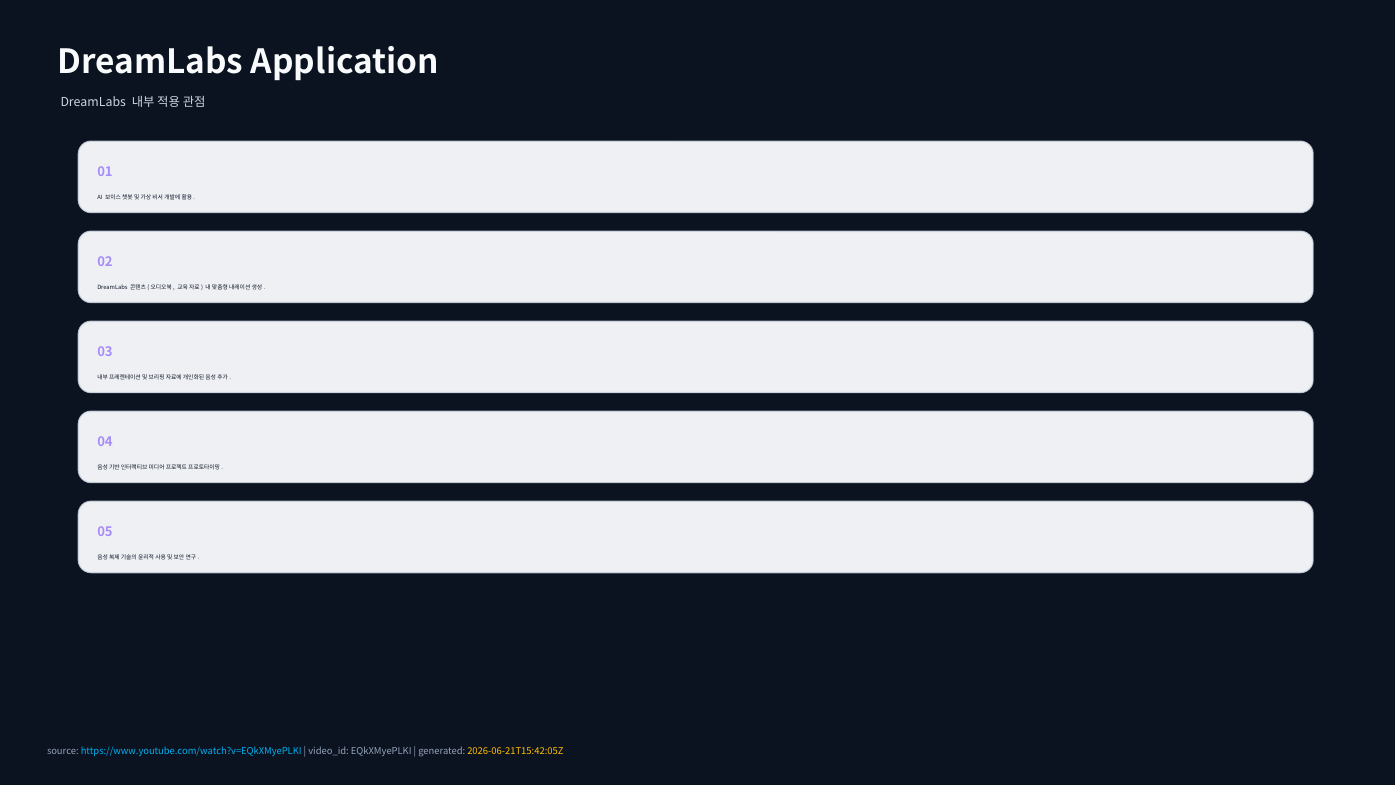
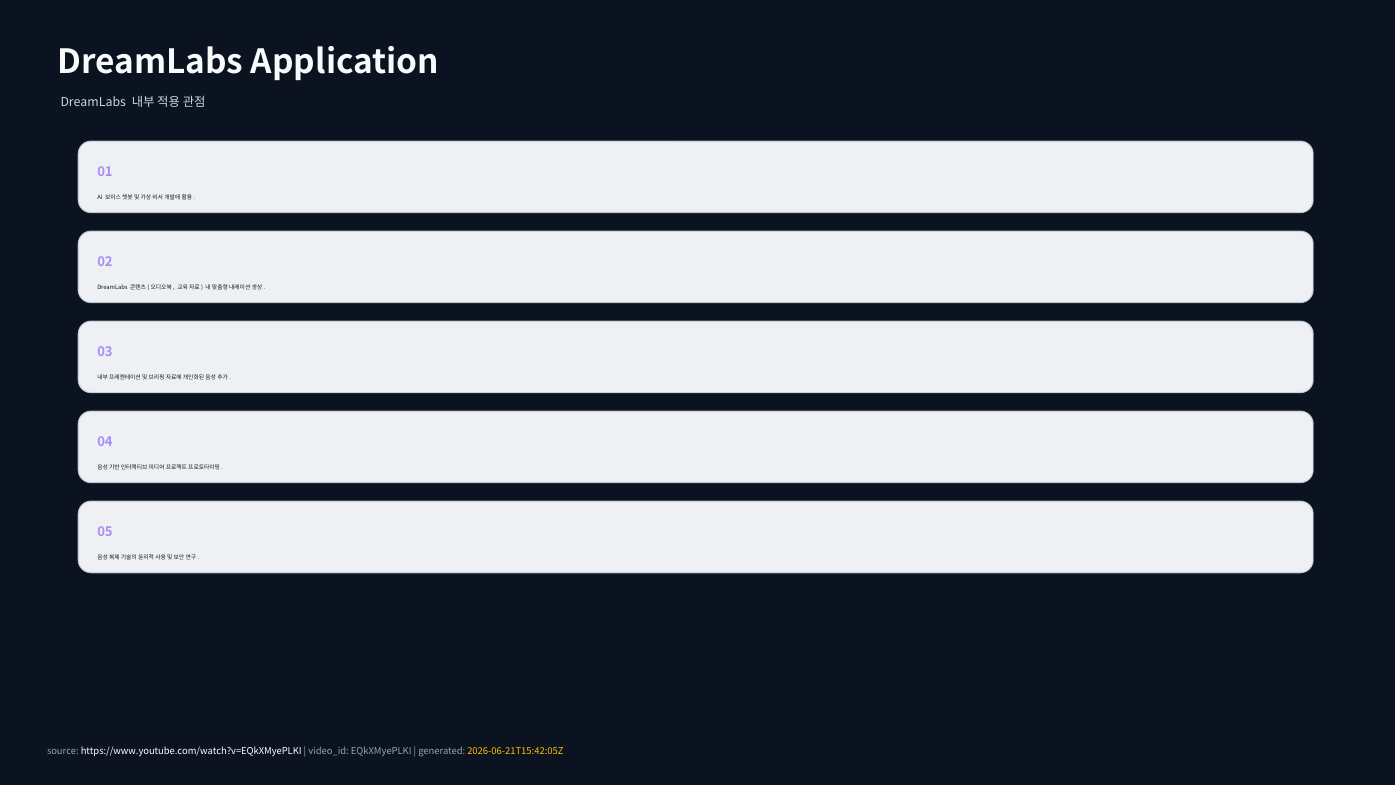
https://www.youtube.com/watch?v=EQkXMyePLKI colour: light blue -> white (191, 751)
